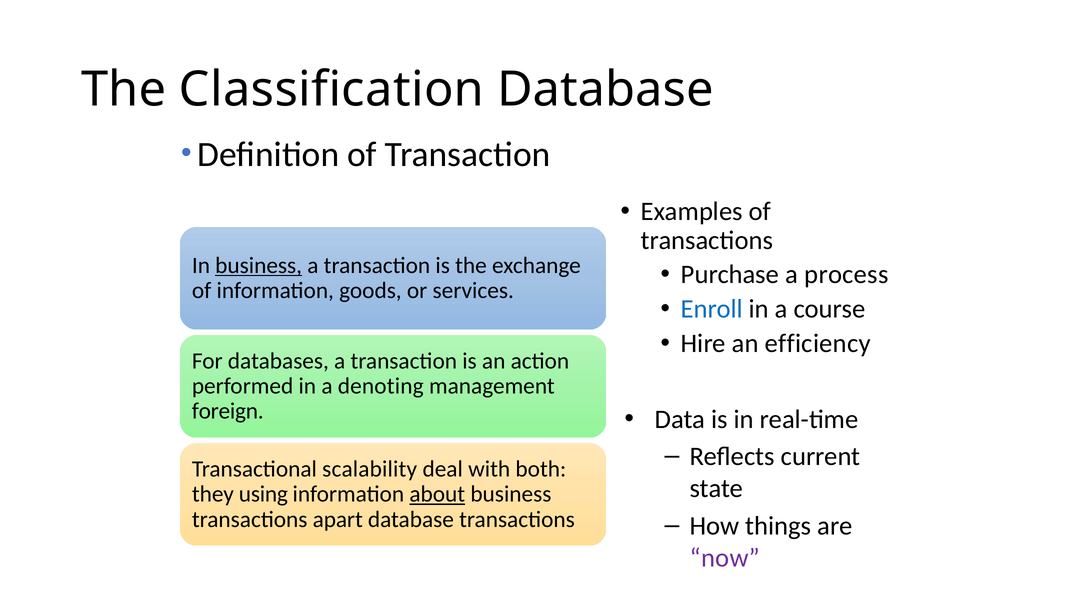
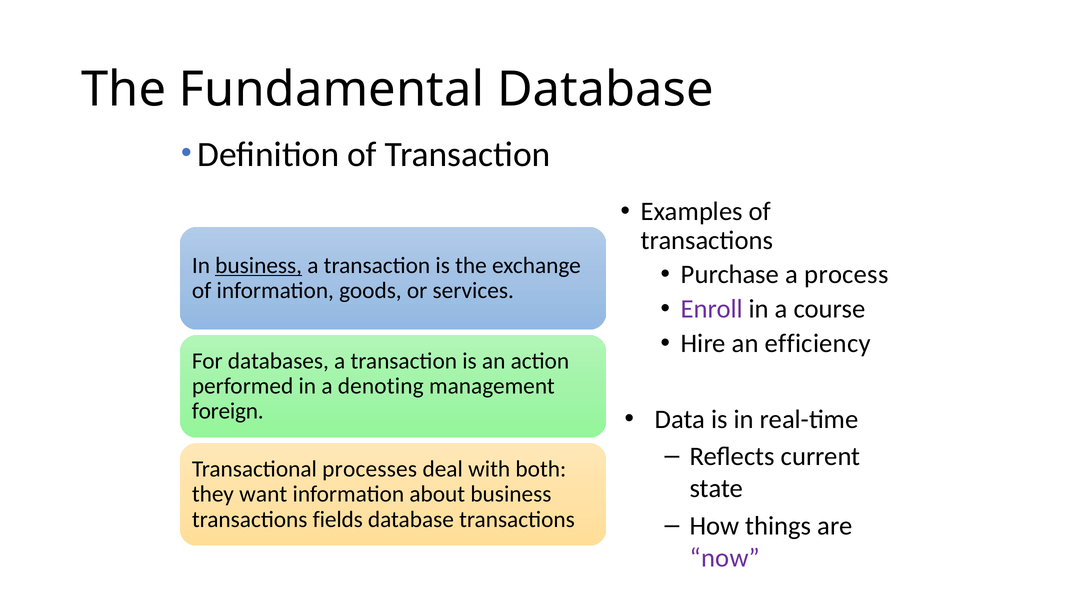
Classification: Classification -> Fundamental (332, 90)
Enroll colour: blue -> purple (712, 309)
scalability: scalability -> processes (370, 469)
using: using -> want (263, 494)
about underline: present -> none (437, 494)
apart: apart -> fields (338, 519)
